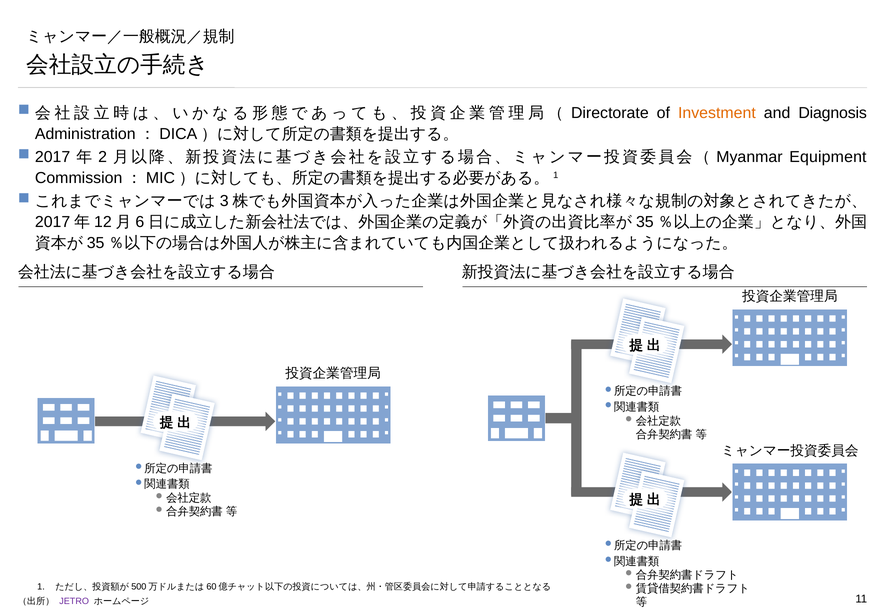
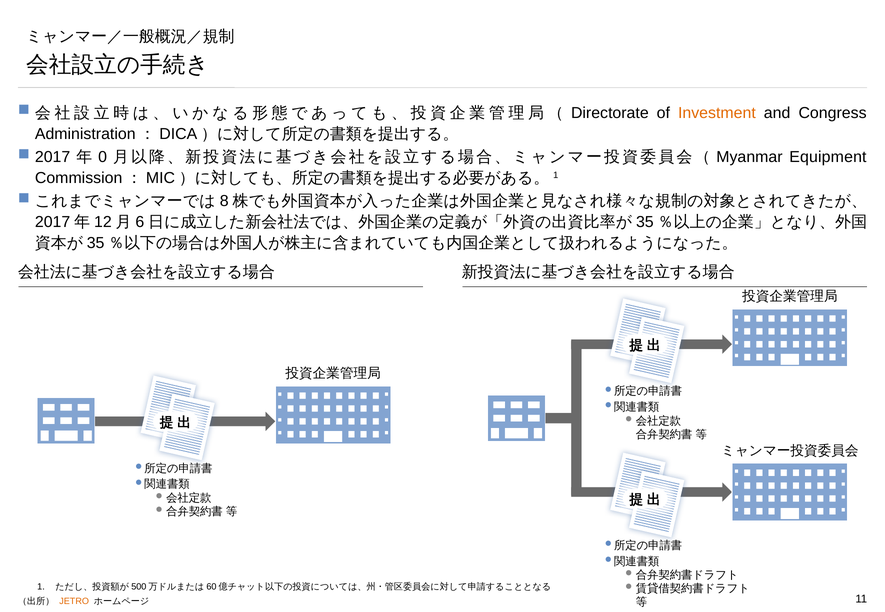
Diagnosis: Diagnosis -> Congress (833, 113)
2: 2 -> 0 (103, 157)
3: 3 -> 8 (224, 201)
JETRO colour: purple -> orange (74, 602)
